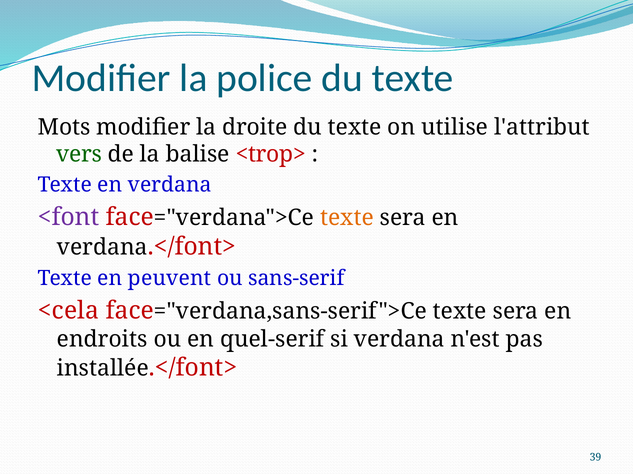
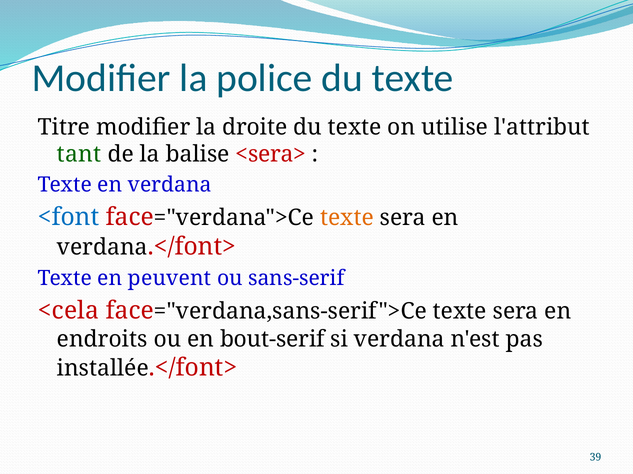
Mots: Mots -> Titre (64, 127)
vers: vers -> tant (79, 155)
<trop>: <trop> -> <sera> (271, 155)
<font colour: purple -> blue (69, 218)
quel-serif: quel-serif -> bout-serif (272, 340)
